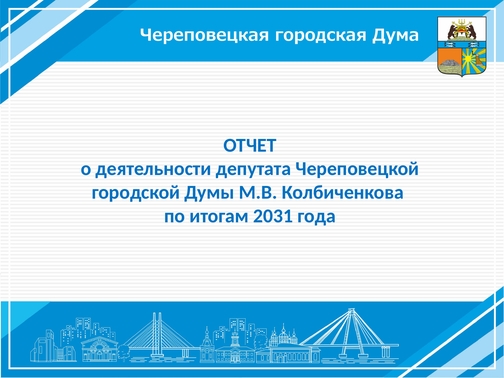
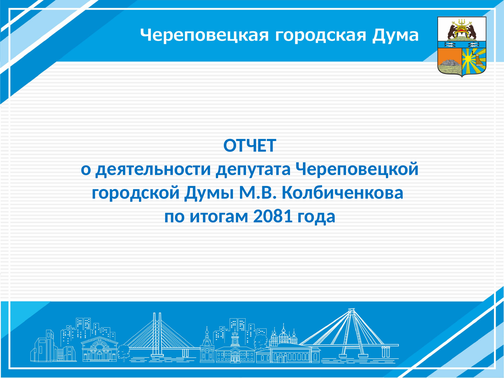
2031: 2031 -> 2081 (273, 216)
